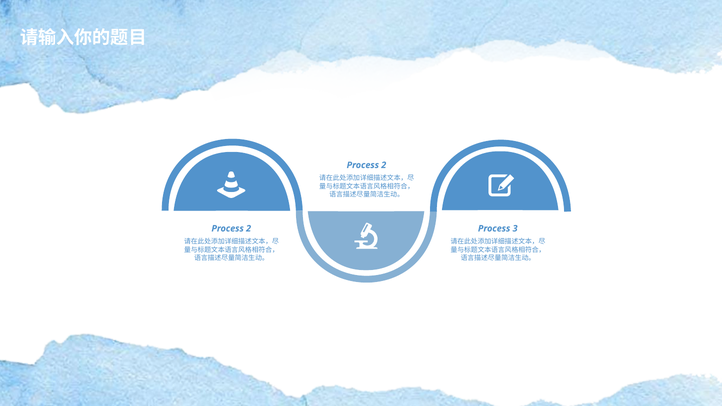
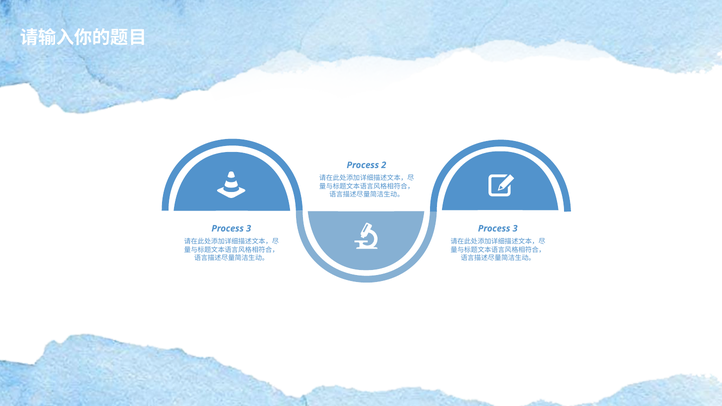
2: 2 -> 3 (249, 229)
